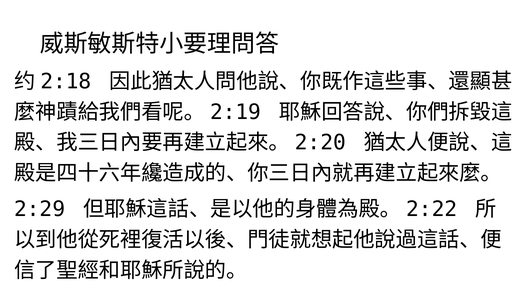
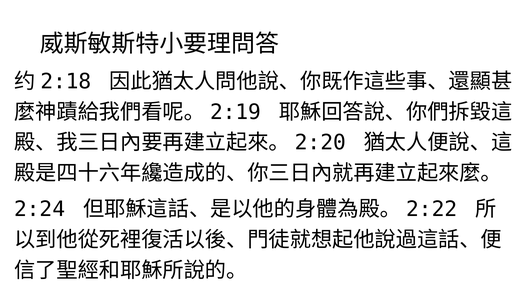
2:29: 2:29 -> 2:24 (40, 209)
